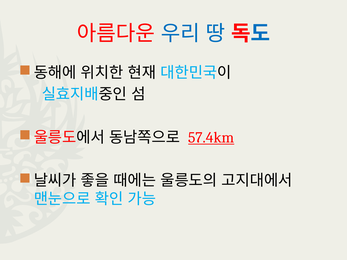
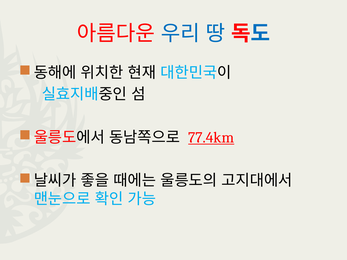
57.4km: 57.4km -> 77.4km (211, 138)
